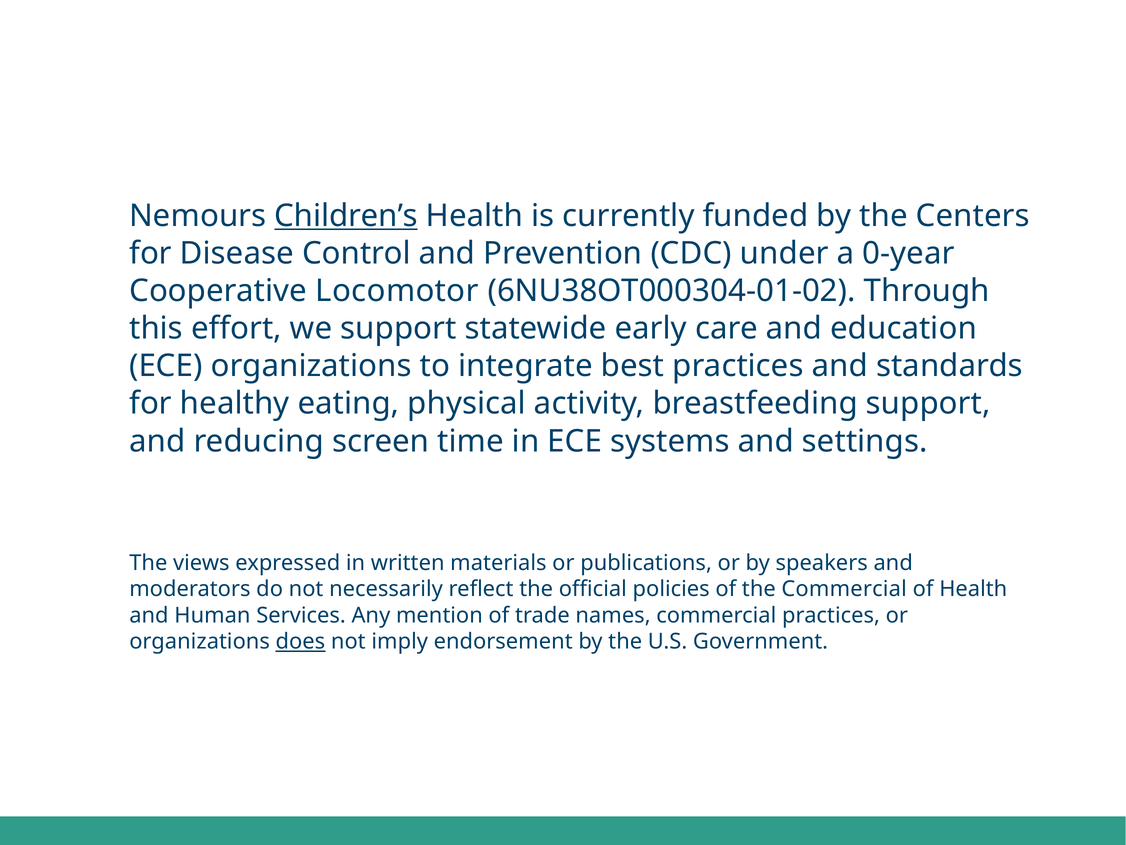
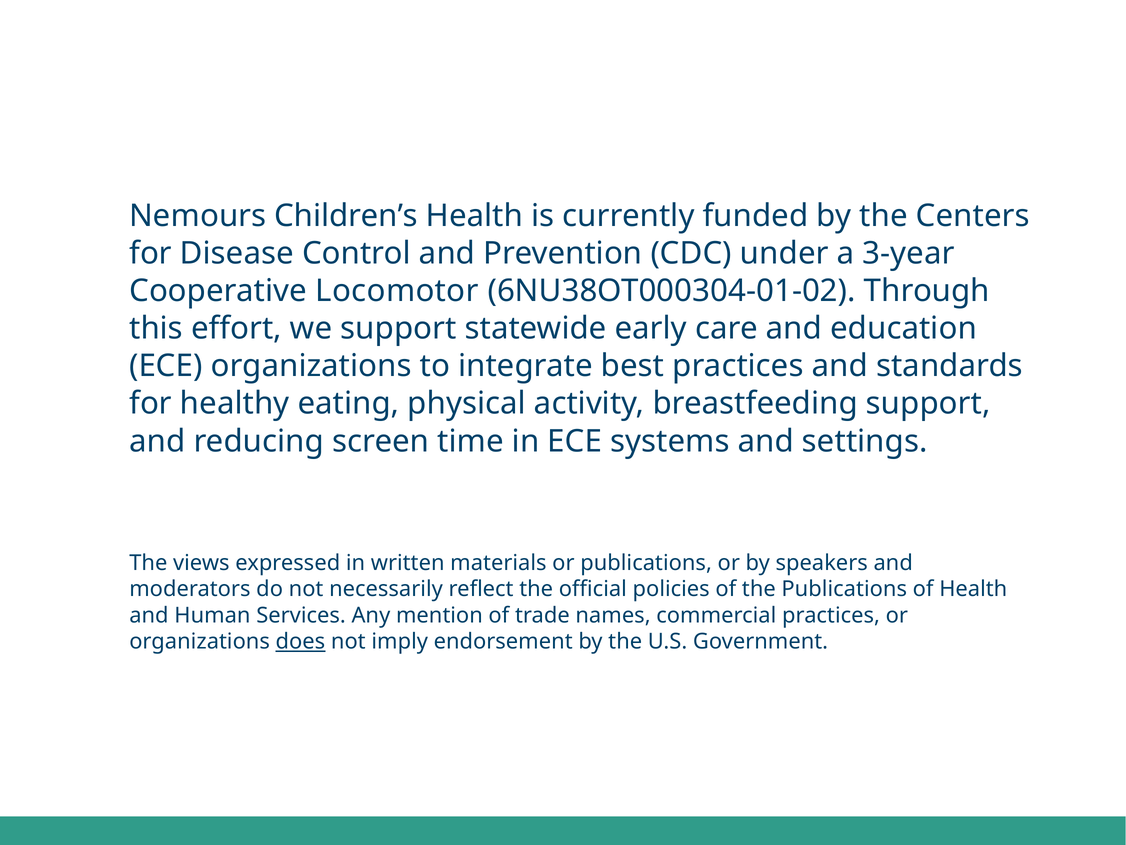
Children’s underline: present -> none (346, 216)
0-year: 0-year -> 3-year (908, 253)
the Commercial: Commercial -> Publications (844, 589)
